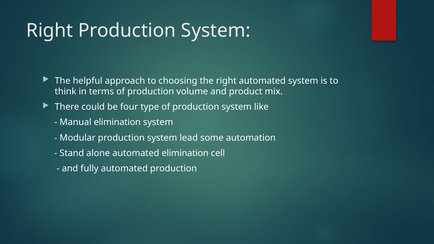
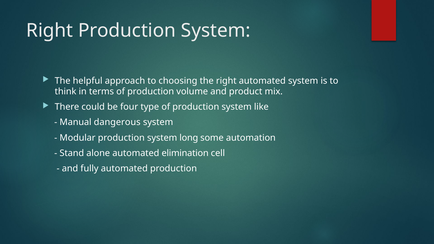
Manual elimination: elimination -> dangerous (117, 122)
lead: lead -> long (189, 138)
